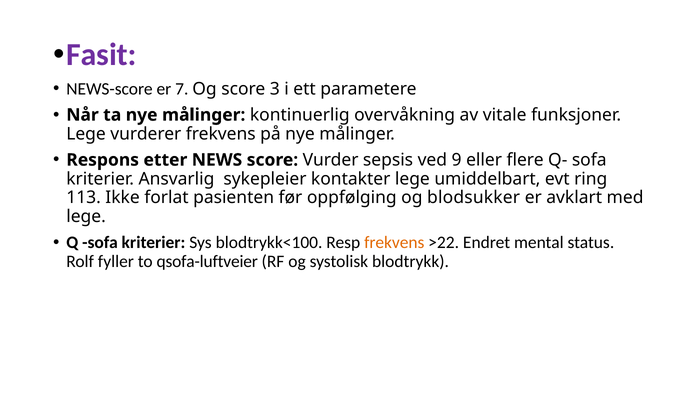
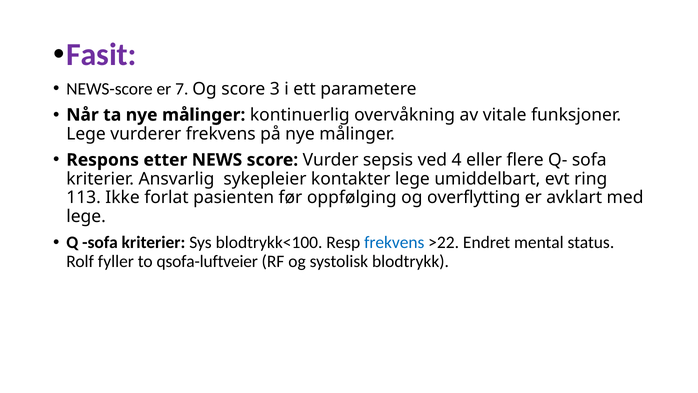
9: 9 -> 4 (457, 160)
blodsukker: blodsukker -> overflytting (474, 197)
frekvens colour: orange -> blue (394, 242)
